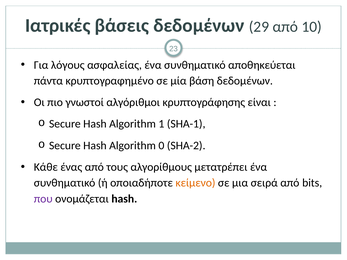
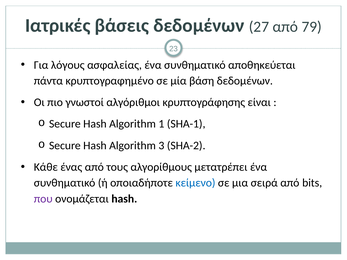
29: 29 -> 27 (259, 27)
10: 10 -> 79 (312, 27)
0: 0 -> 3 (161, 146)
κείμενο colour: orange -> blue (195, 183)
